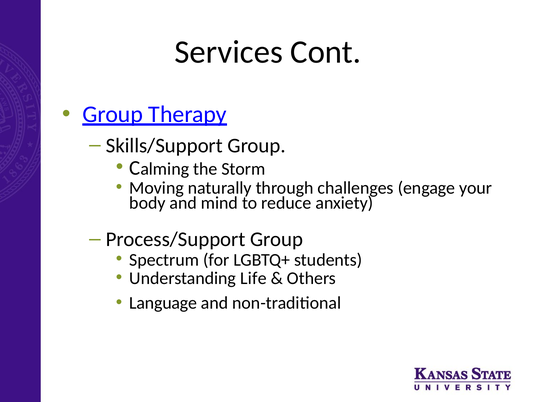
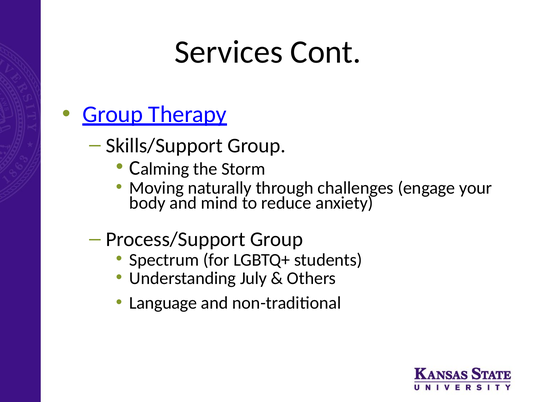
Life: Life -> July (254, 278)
